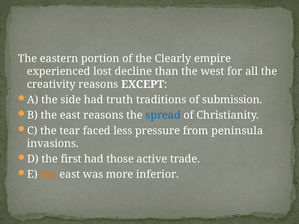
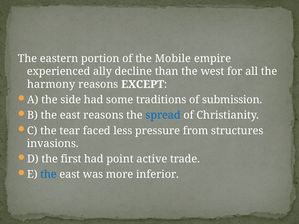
Clearly: Clearly -> Mobile (173, 59)
lost: lost -> ally (103, 72)
creativity: creativity -> harmony (51, 84)
truth: truth -> some (120, 100)
peninsula: peninsula -> structures (237, 131)
those: those -> point (120, 159)
the colour: orange -> blue (49, 175)
